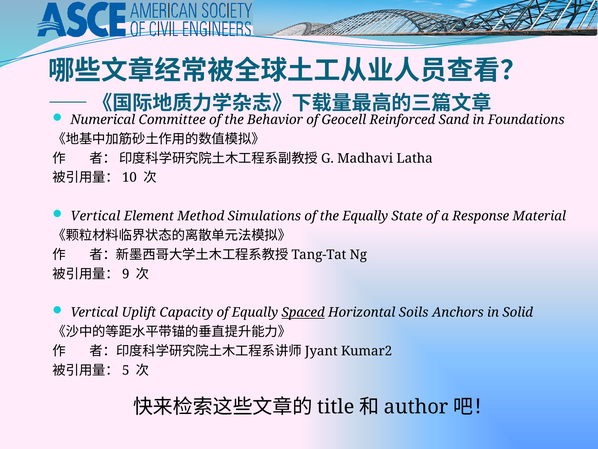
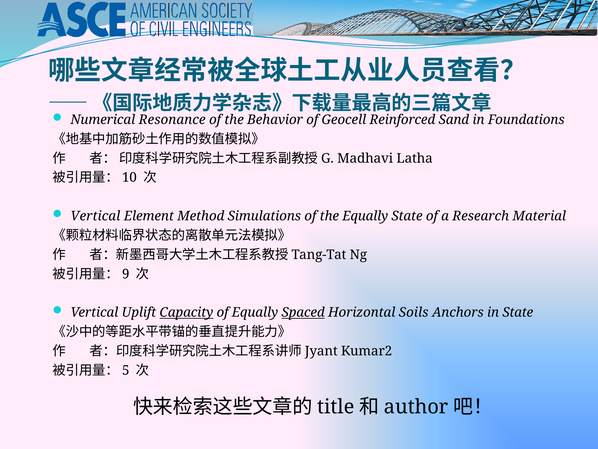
Committee: Committee -> Resonance (172, 120)
Response: Response -> Research (481, 216)
Capacity underline: none -> present (186, 312)
in Solid: Solid -> State (518, 312)
